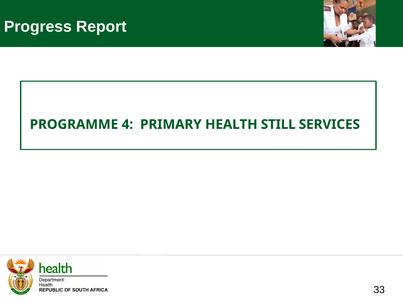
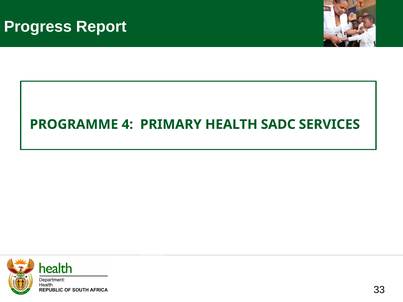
STILL: STILL -> SADC (278, 125)
